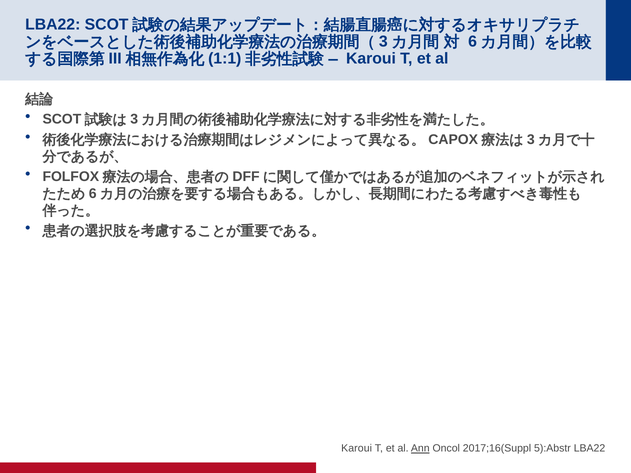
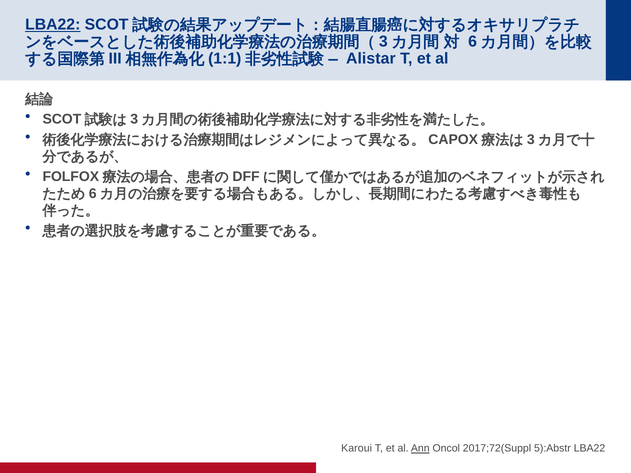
LBA22 underline: none -> present (53, 25)
Karoui: Karoui -> Alistar (371, 59)
2017;16(Suppl: 2017;16(Suppl -> 2017;72(Suppl (497, 449)
